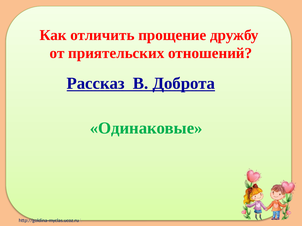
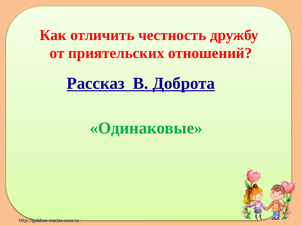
прощение: прощение -> честность (172, 35)
